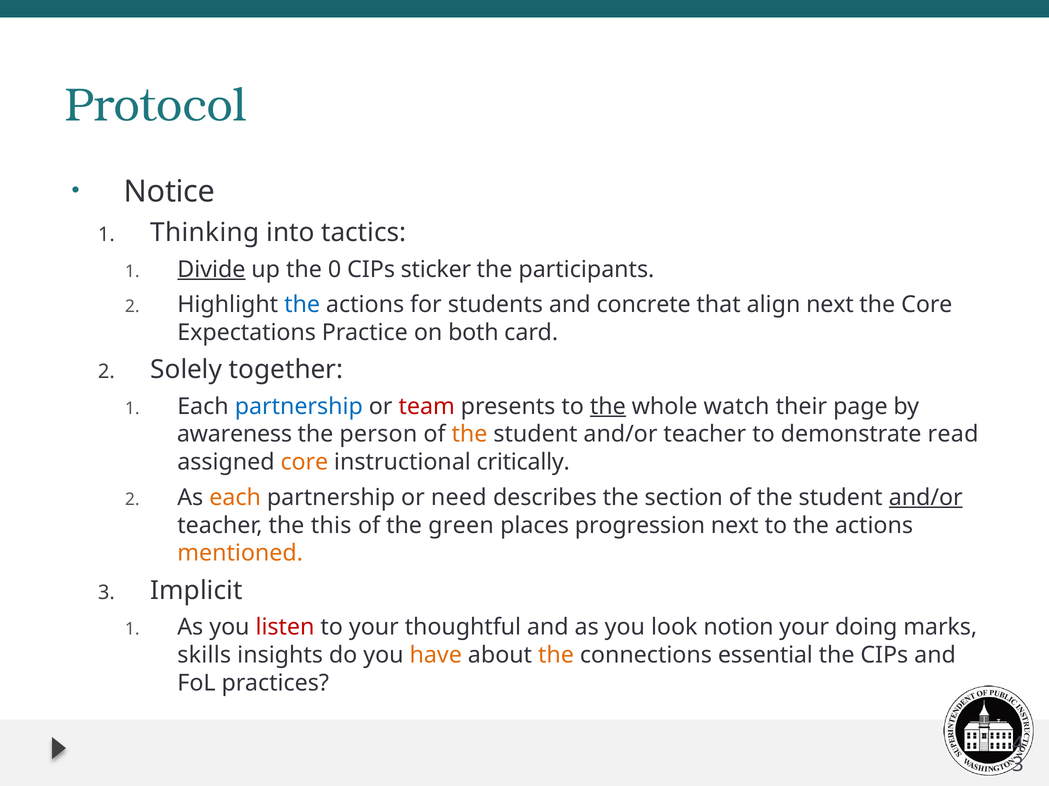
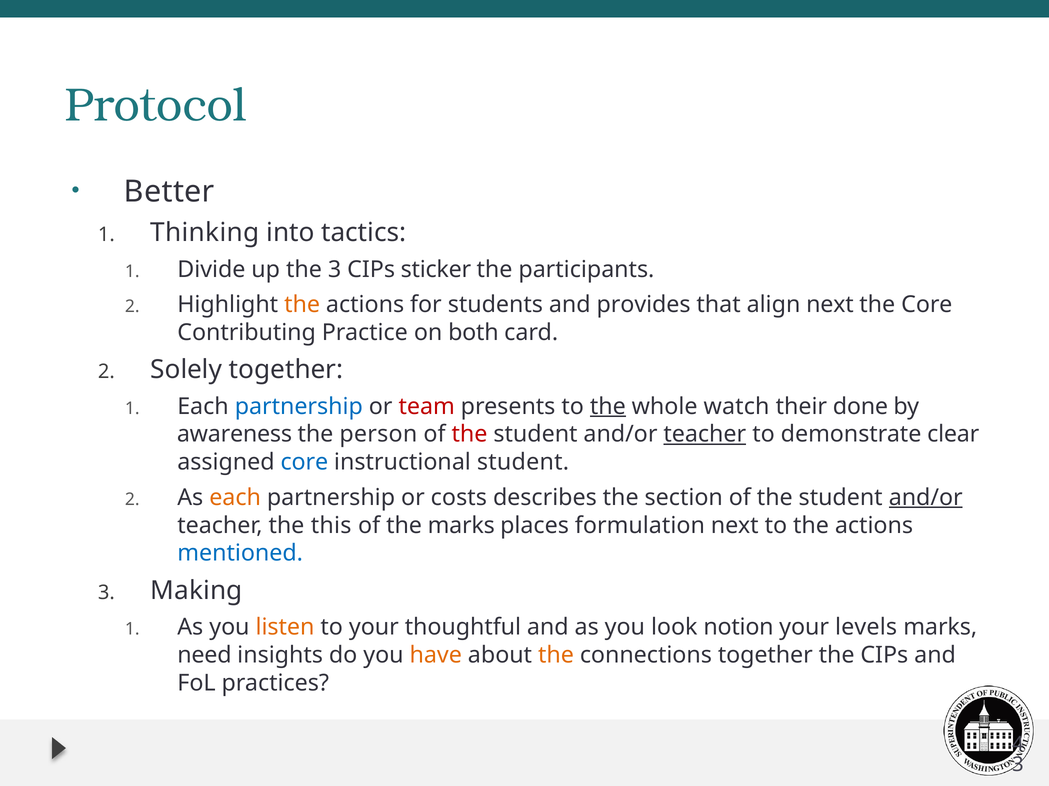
Notice: Notice -> Better (169, 192)
Divide underline: present -> none (211, 270)
the 0: 0 -> 3 (335, 270)
the colour: blue -> orange (302, 305)
concrete: concrete -> provides (644, 305)
Expectations: Expectations -> Contributing (247, 333)
page: page -> done (860, 407)
the colour: orange -> red (469, 435)
teacher underline: none -> present (705, 435)
read: read -> clear (953, 435)
core colour: orange -> blue (304, 463)
instructional critically: critically -> student (523, 463)
need: need -> costs (459, 498)
the green: green -> marks (461, 526)
progression: progression -> formulation (640, 526)
mentioned colour: orange -> blue (240, 554)
Implicit: Implicit -> Making (196, 591)
listen colour: red -> orange (285, 628)
doing: doing -> levels (866, 628)
skills: skills -> need (204, 656)
connections essential: essential -> together (765, 656)
